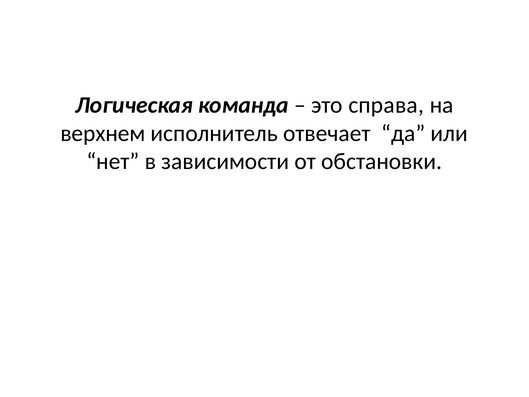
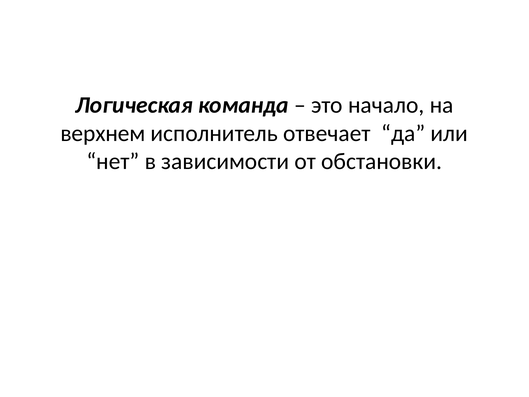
справа: справа -> начало (386, 105)
